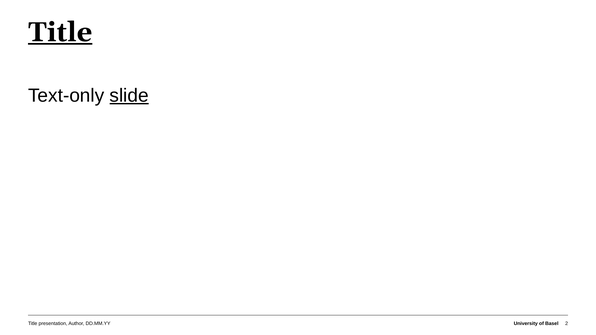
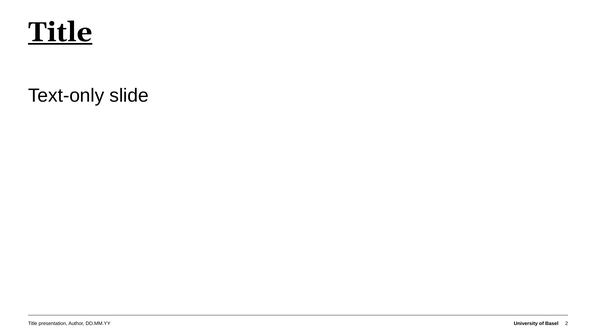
slide underline: present -> none (129, 96)
